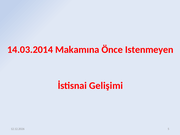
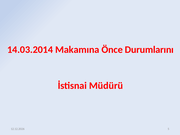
Istenmeyen: Istenmeyen -> Durumlarını (149, 50)
Gelişimi: Gelişimi -> Müdürü (106, 86)
